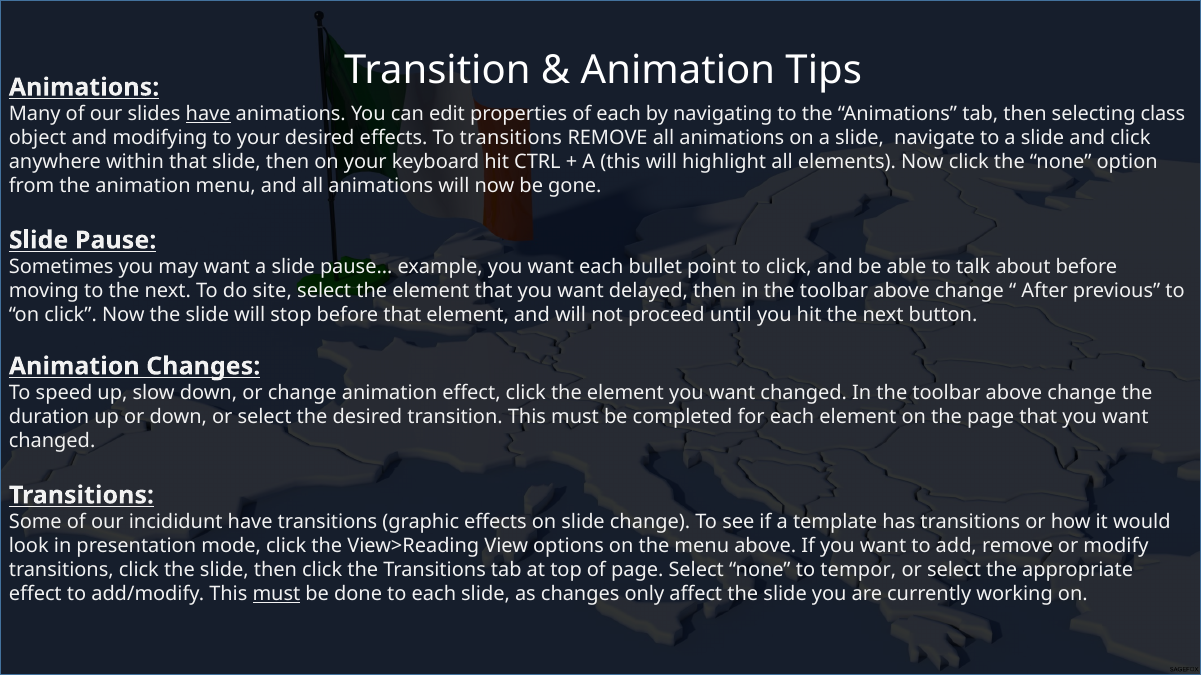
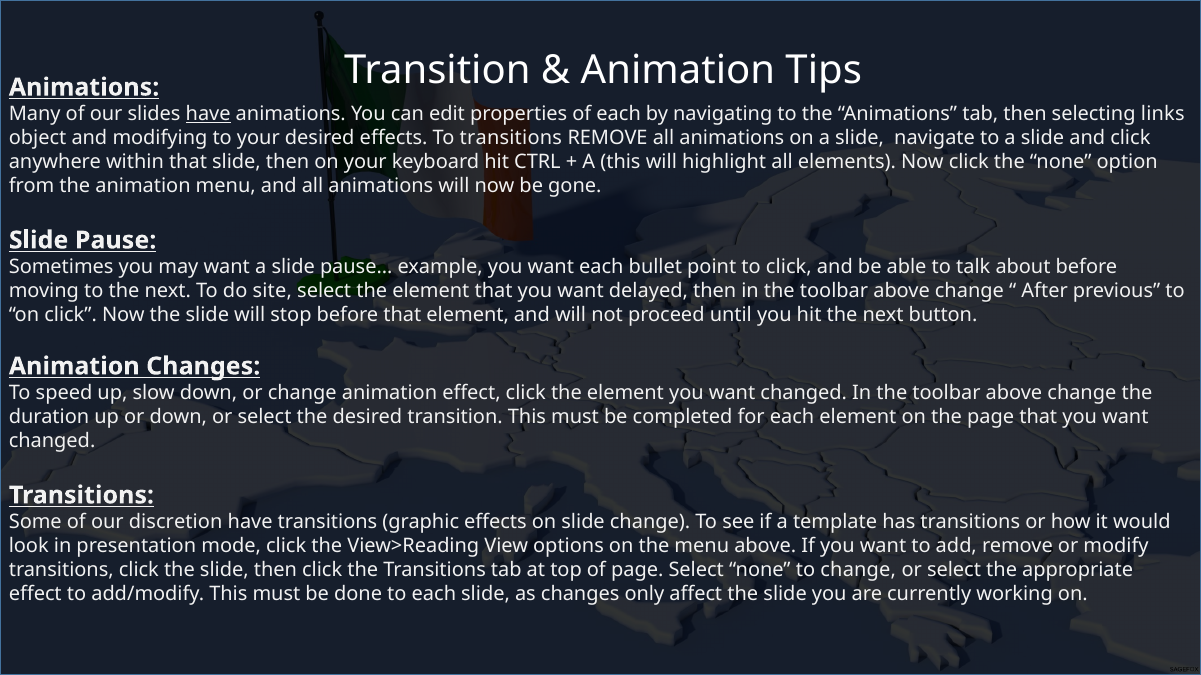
class: class -> links (1163, 114)
incididunt: incididunt -> discretion (176, 522)
to tempor: tempor -> change (858, 570)
must underline: present -> none (276, 594)
